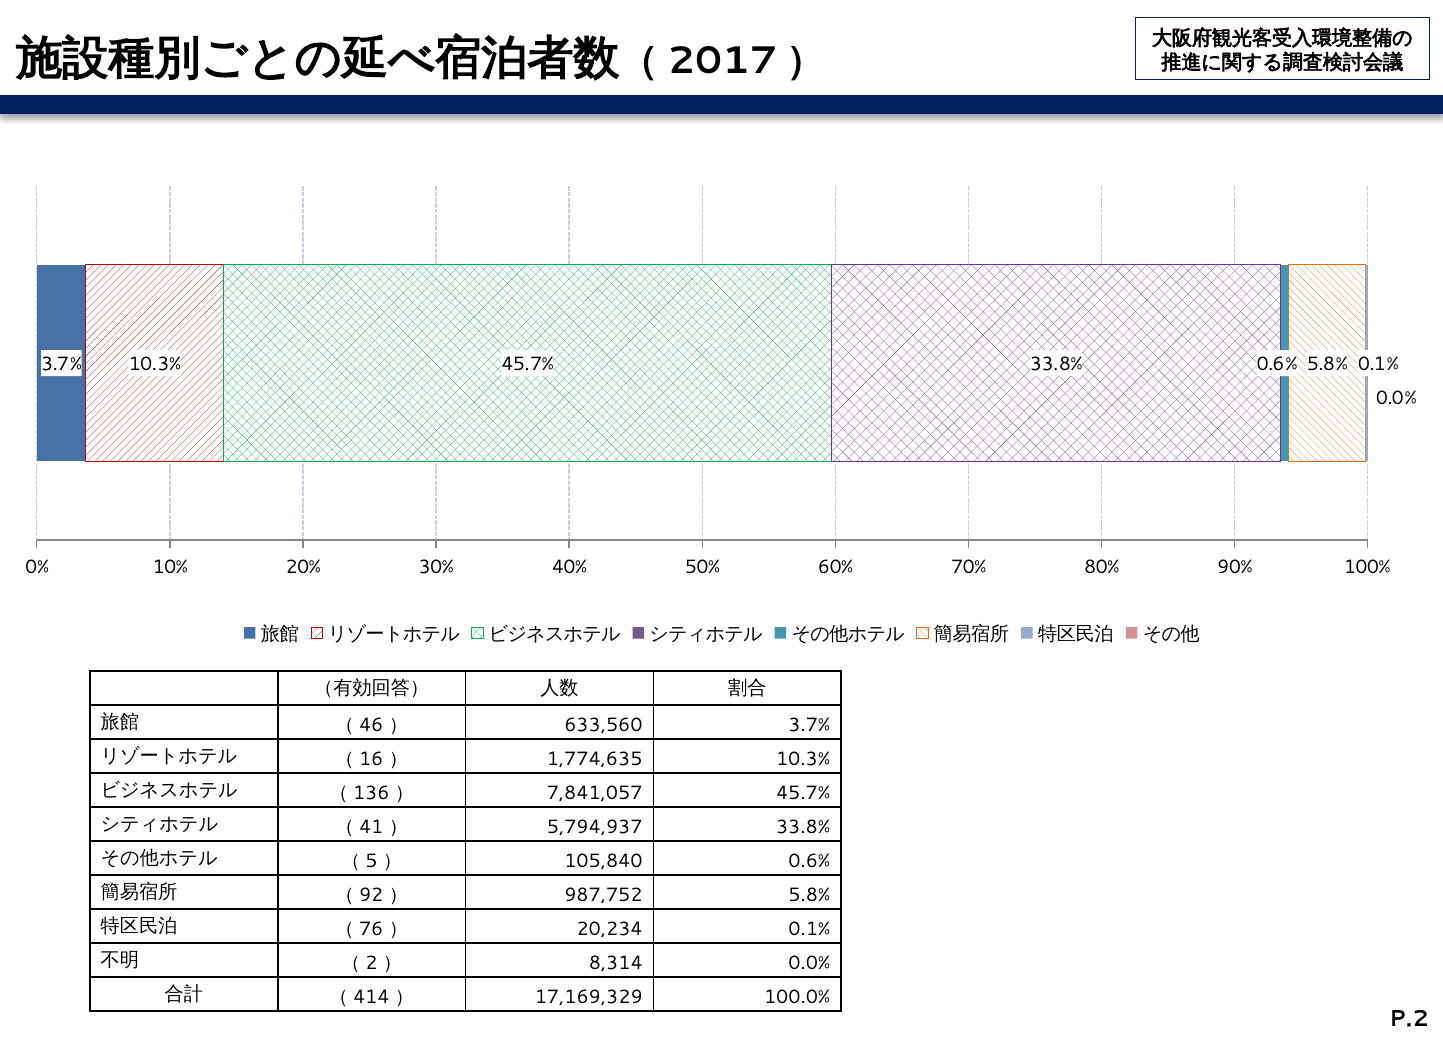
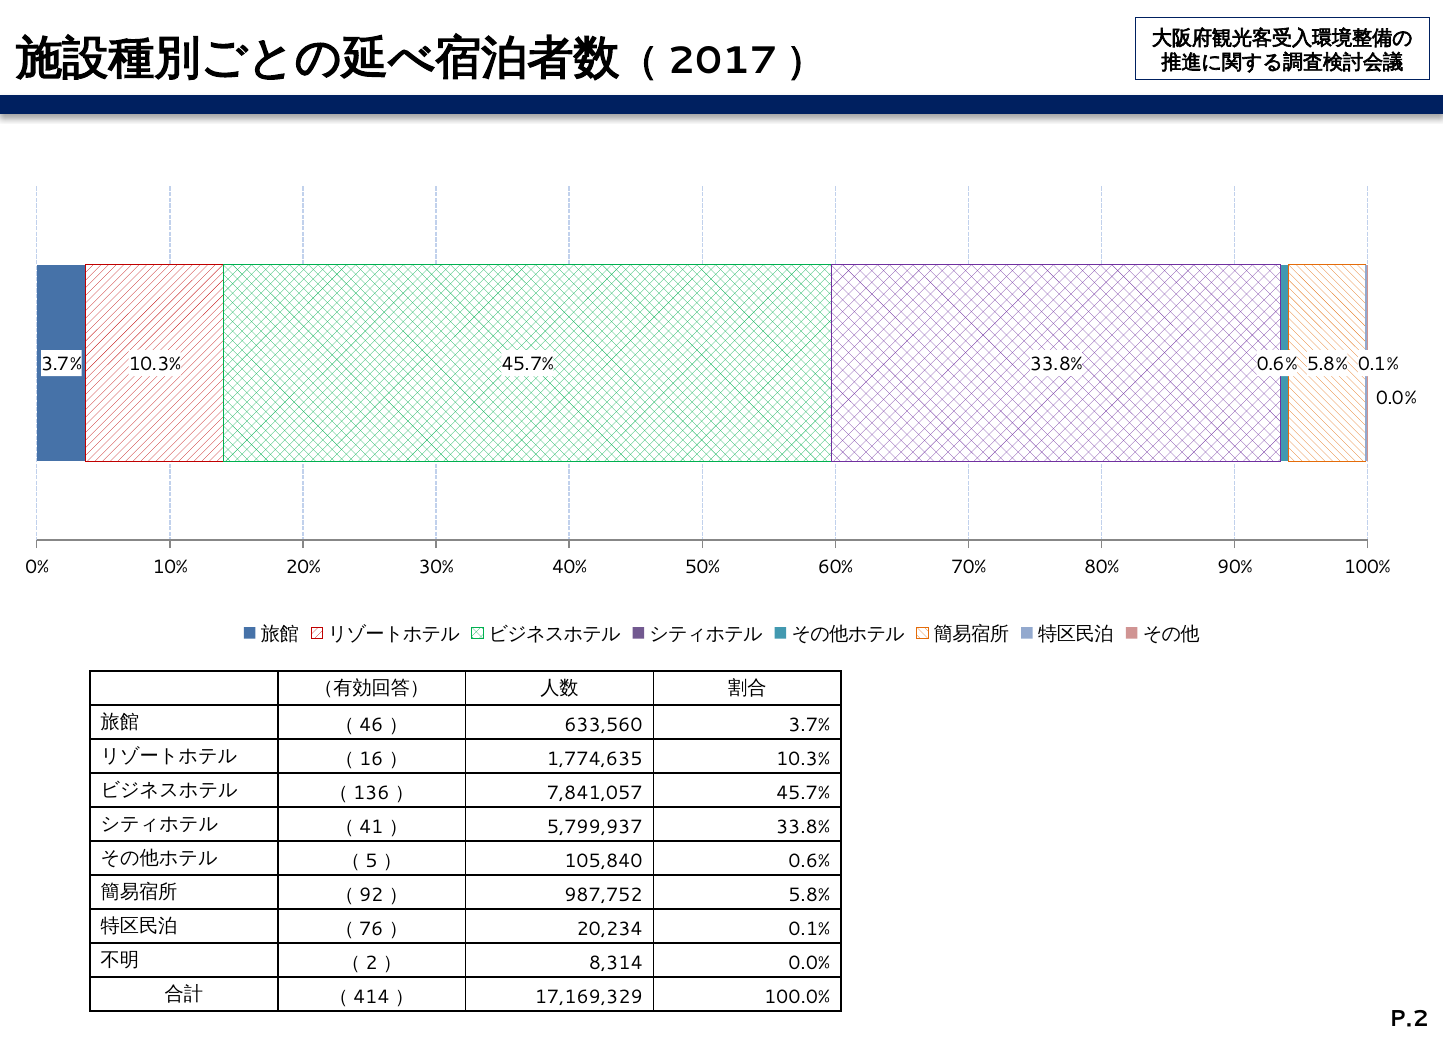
5,794,937: 5,794,937 -> 5,799,937 (595, 827)
